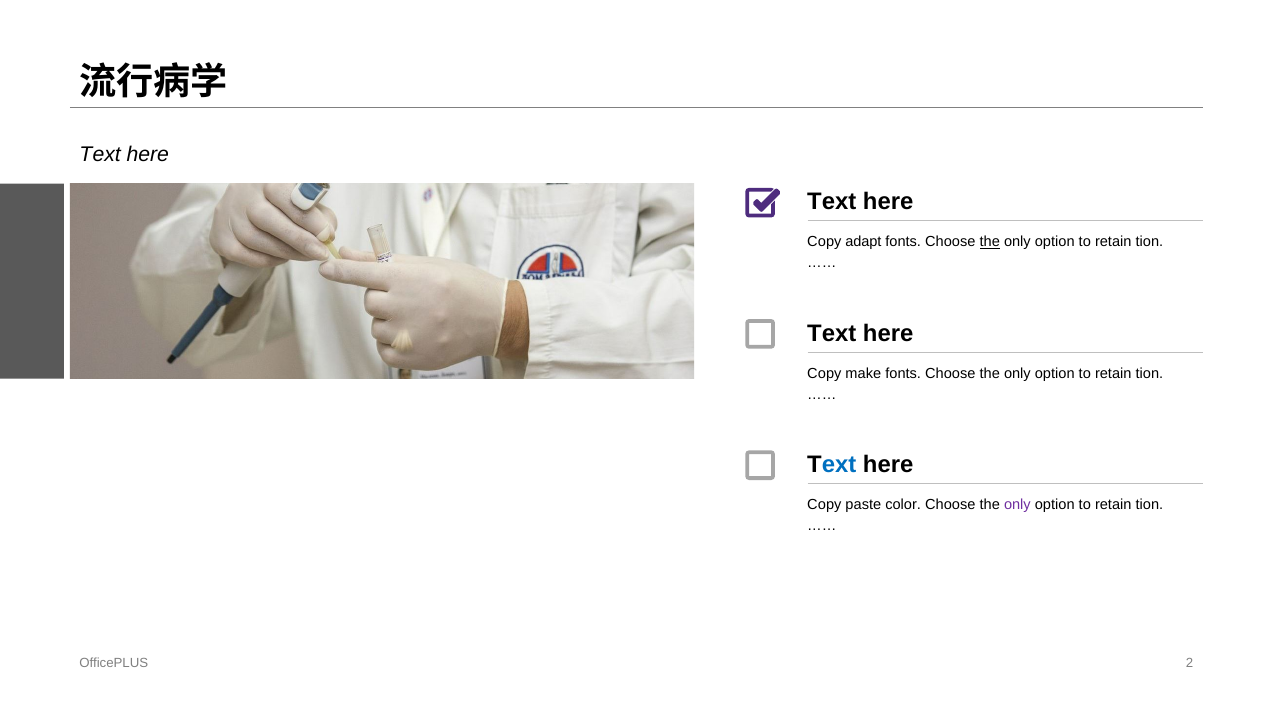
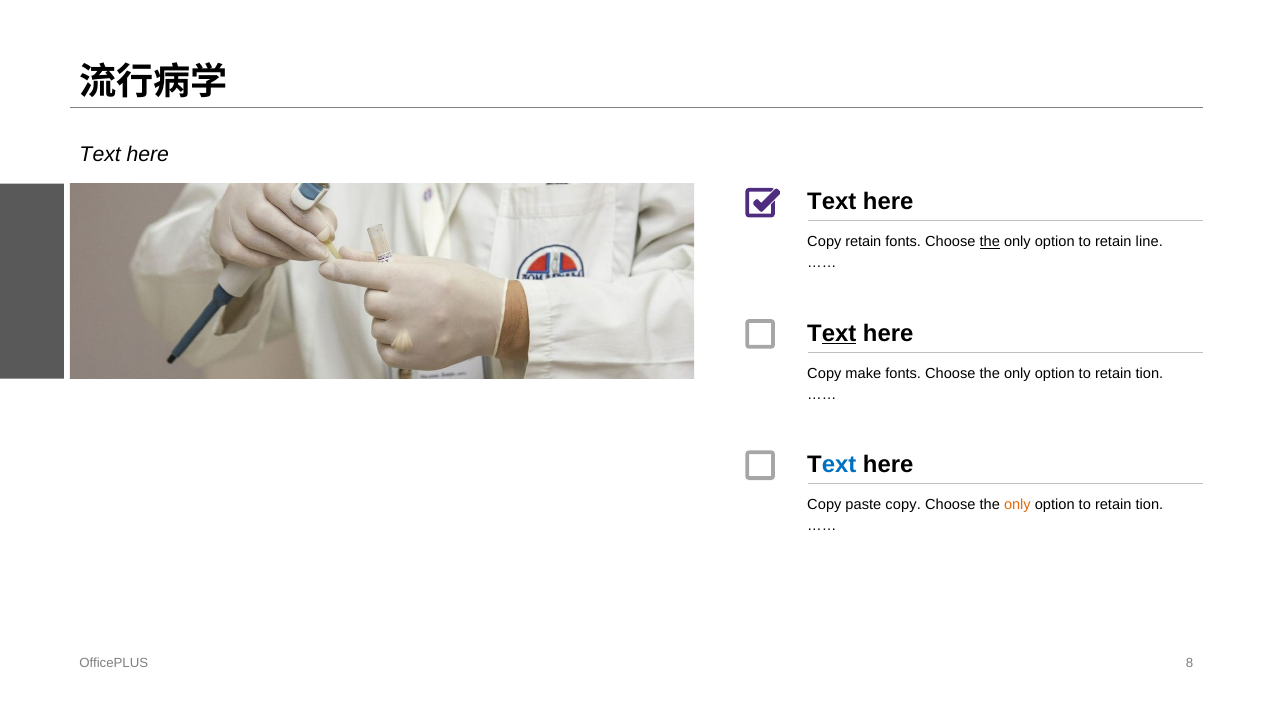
opy adapt: adapt -> retain (863, 242)
tion: tion -> line (1149, 242)
ext underline: none -> present (839, 333)
color: color -> copy (903, 505)
only colour: purple -> orange (1017, 505)
2: 2 -> 8 (1190, 663)
